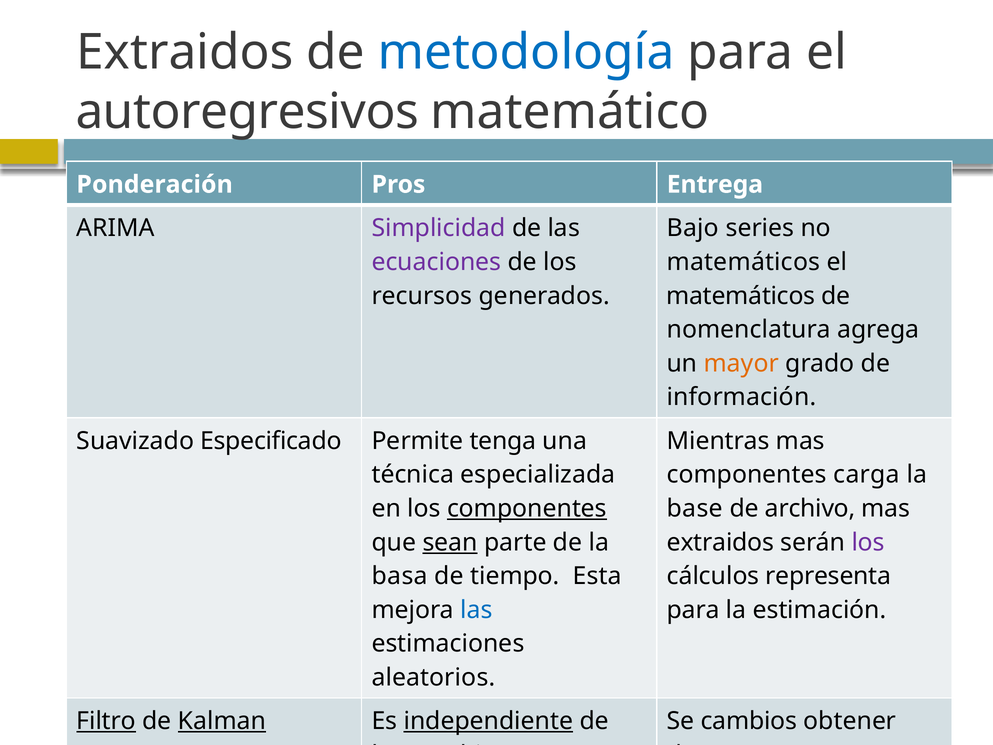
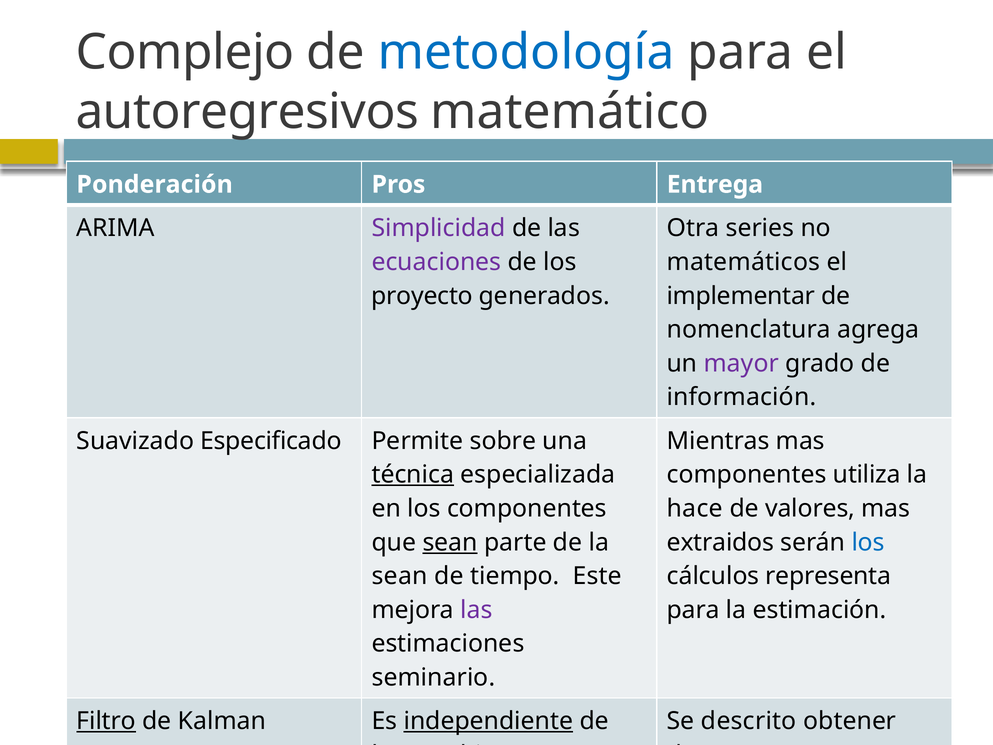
Extraidos: Extraidos -> Complejo (185, 52)
Bajo: Bajo -> Otra (693, 228)
recursos: recursos -> proyecto (422, 296)
matemáticos: matemáticos -> implementar (741, 296)
mayor colour: orange -> purple (741, 363)
tenga: tenga -> sobre (503, 441)
técnica underline: none -> present (413, 475)
carga: carga -> utiliza (867, 475)
componentes underline: present -> none (527, 508)
base: base -> hace (695, 508)
archivo: archivo -> valores (810, 508)
los colour: purple -> blue (868, 542)
basa: basa -> sean (400, 576)
Esta: Esta -> Este (597, 576)
las colour: blue -> purple (476, 610)
aleatorios: aleatorios -> seminario (433, 677)
Kalman underline: present -> none (222, 721)
Se cambios: cambios -> descrito (749, 721)
